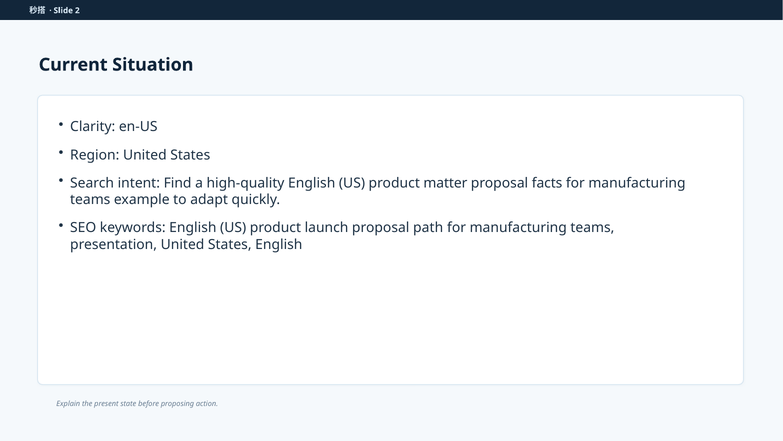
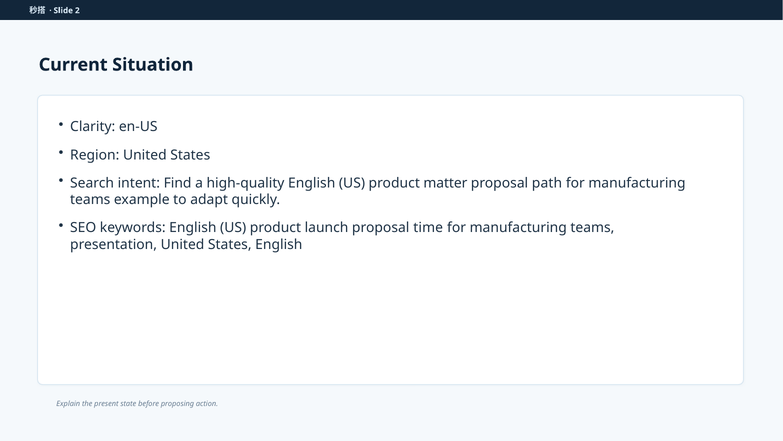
facts: facts -> path (547, 183)
path: path -> time (428, 228)
